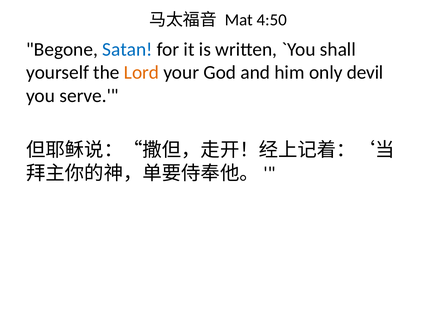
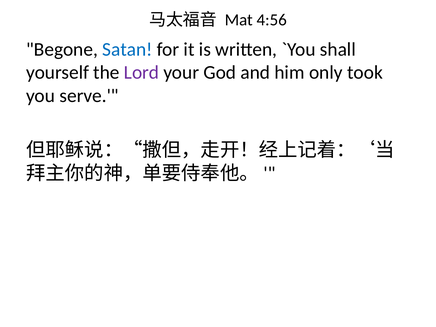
4:50: 4:50 -> 4:56 (272, 20)
Lord colour: orange -> purple (141, 73)
devil: devil -> took (365, 73)
